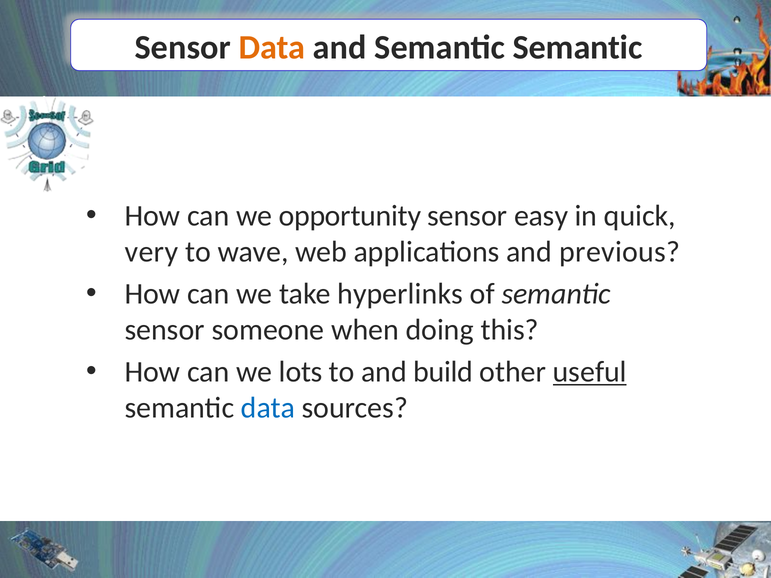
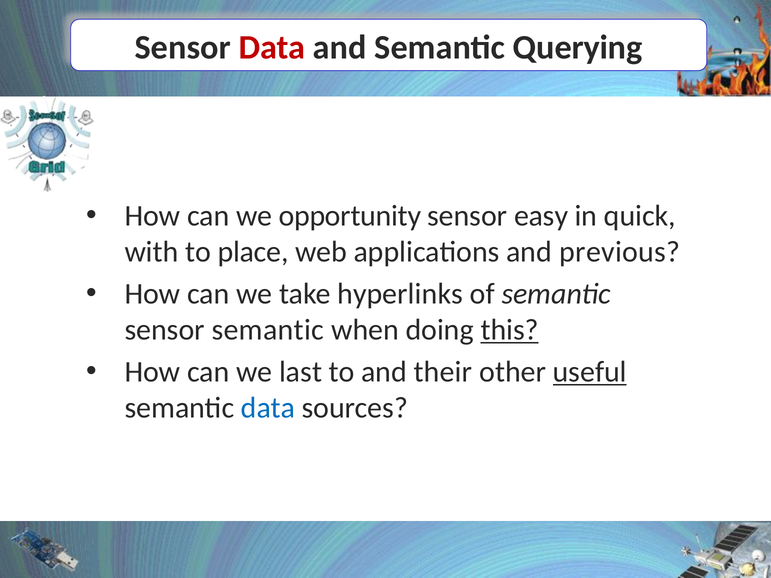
Data colour: orange -> red (272, 47)
Semantic Semantic: Semantic -> Querying (578, 47)
very: very -> with (152, 252)
wave: wave -> place (253, 252)
sensor someone: someone -> semantic (268, 330)
this underline: none -> present (510, 330)
lots: lots -> last (301, 372)
build: build -> their (443, 372)
